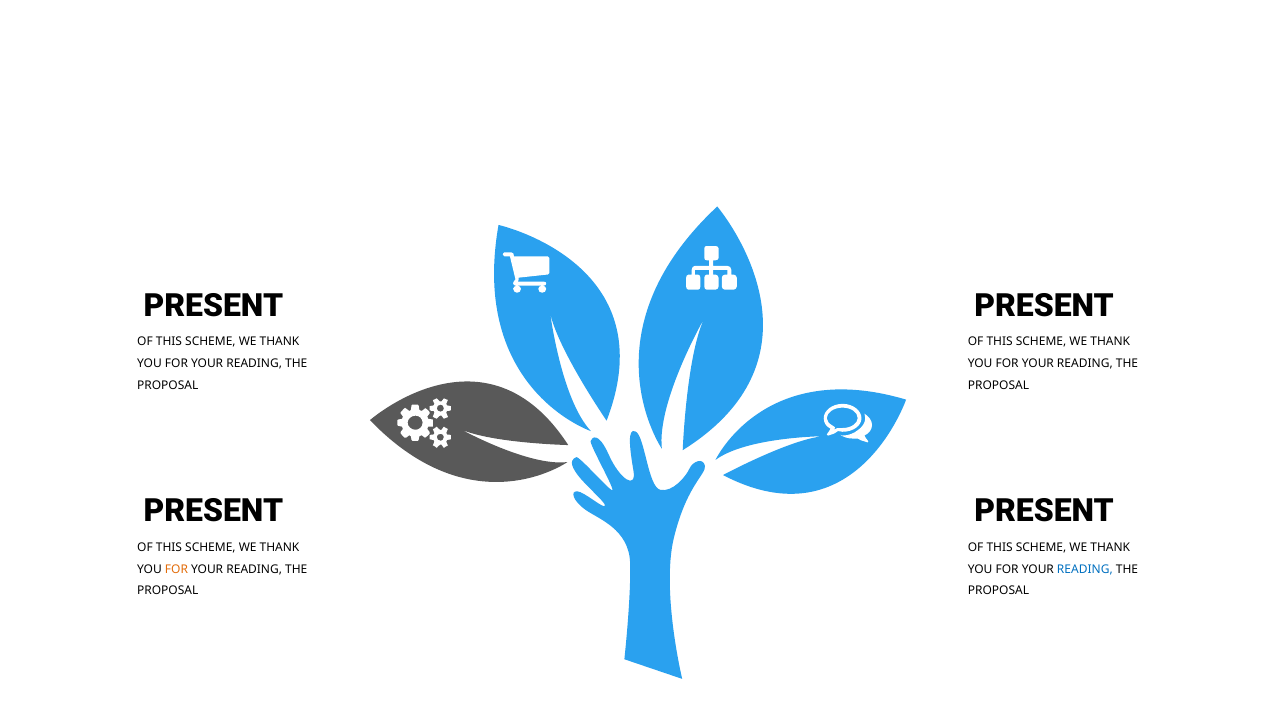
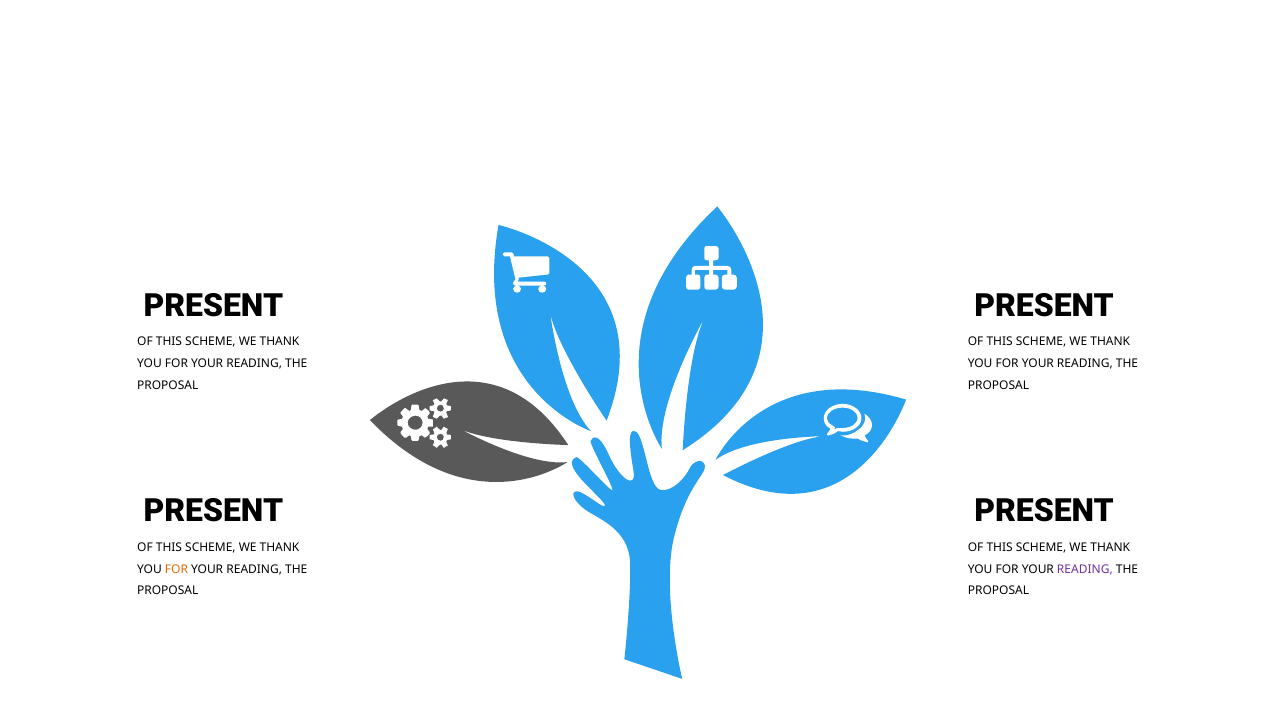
READING colour: blue -> purple (1085, 569)
